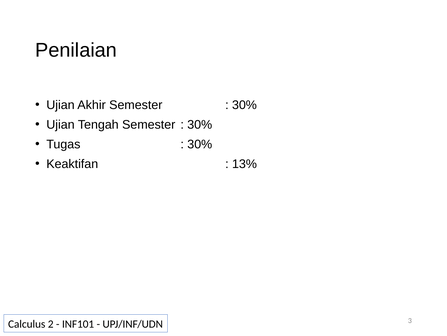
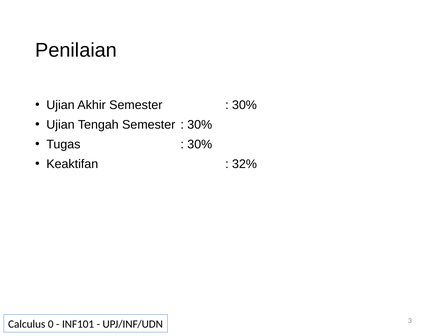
13%: 13% -> 32% (244, 164)
2: 2 -> 0 (51, 323)
